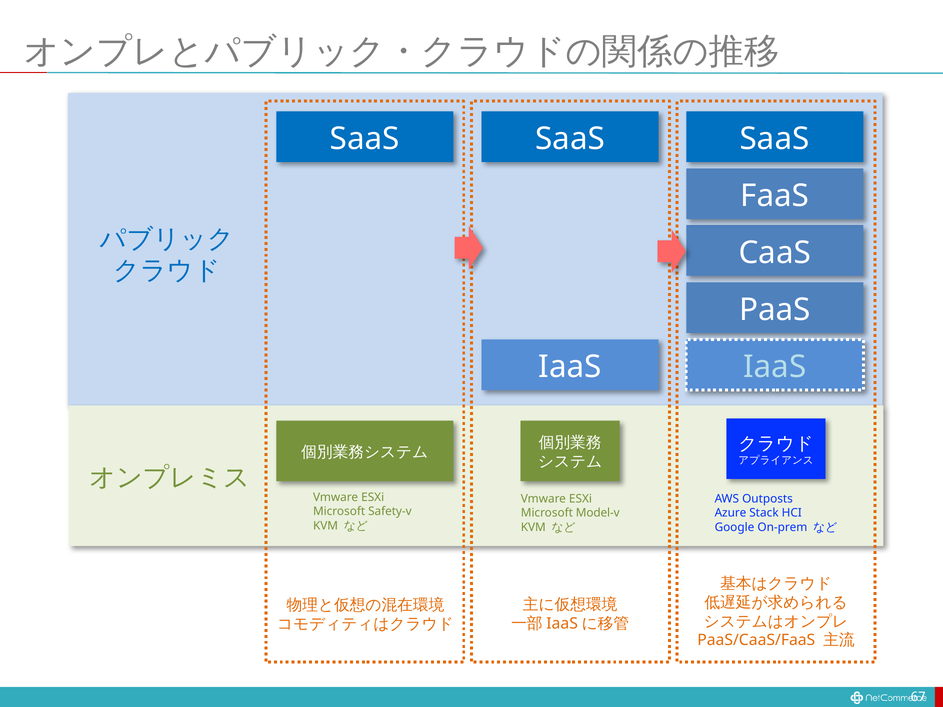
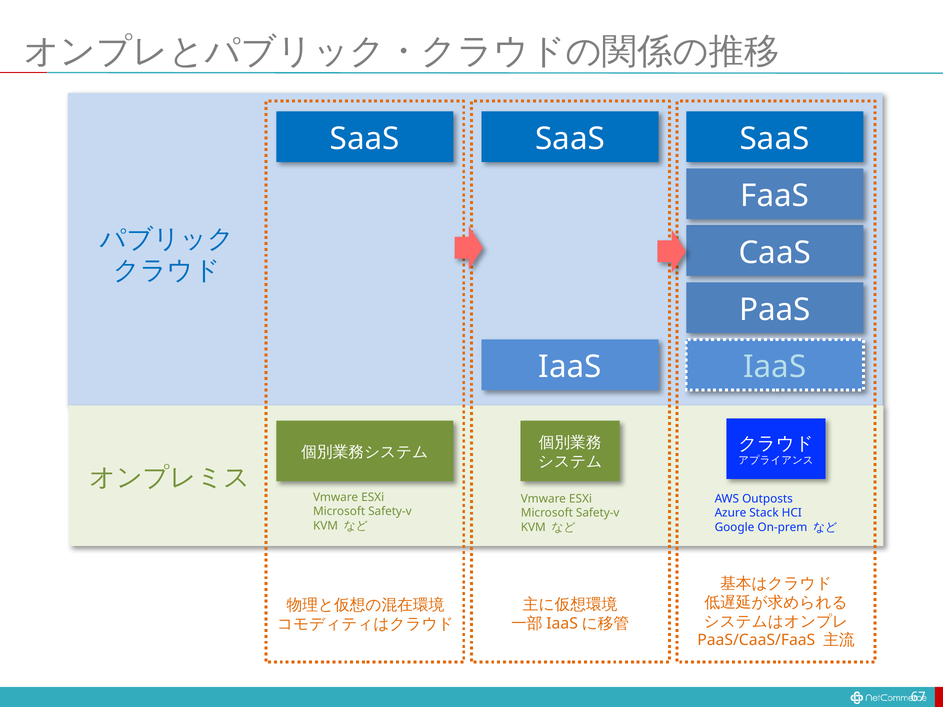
Model-v: Model-v -> Safety-v (598, 513)
